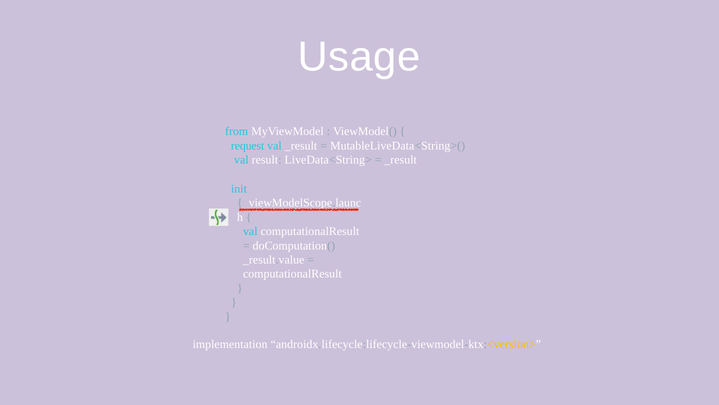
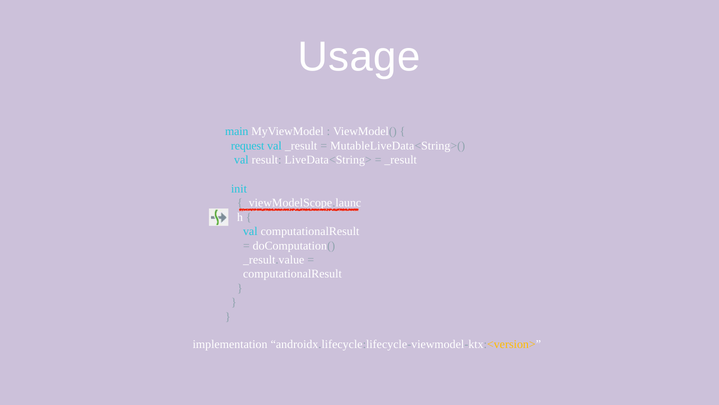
from: from -> main (237, 131)
